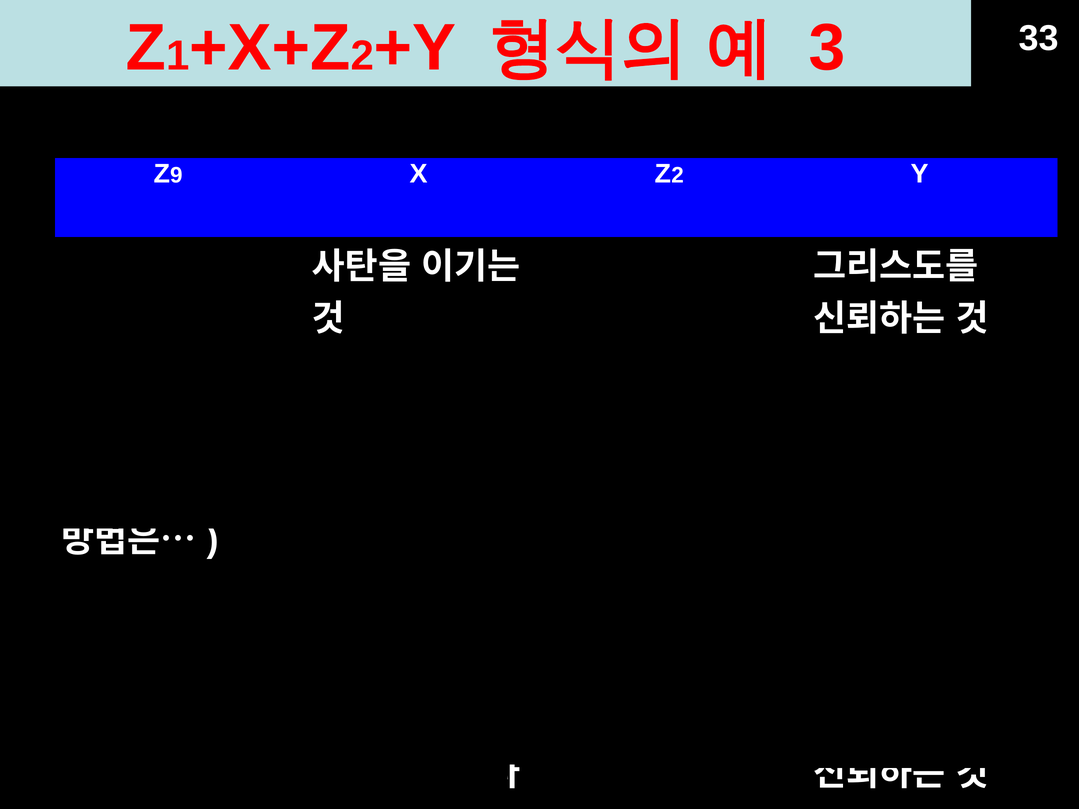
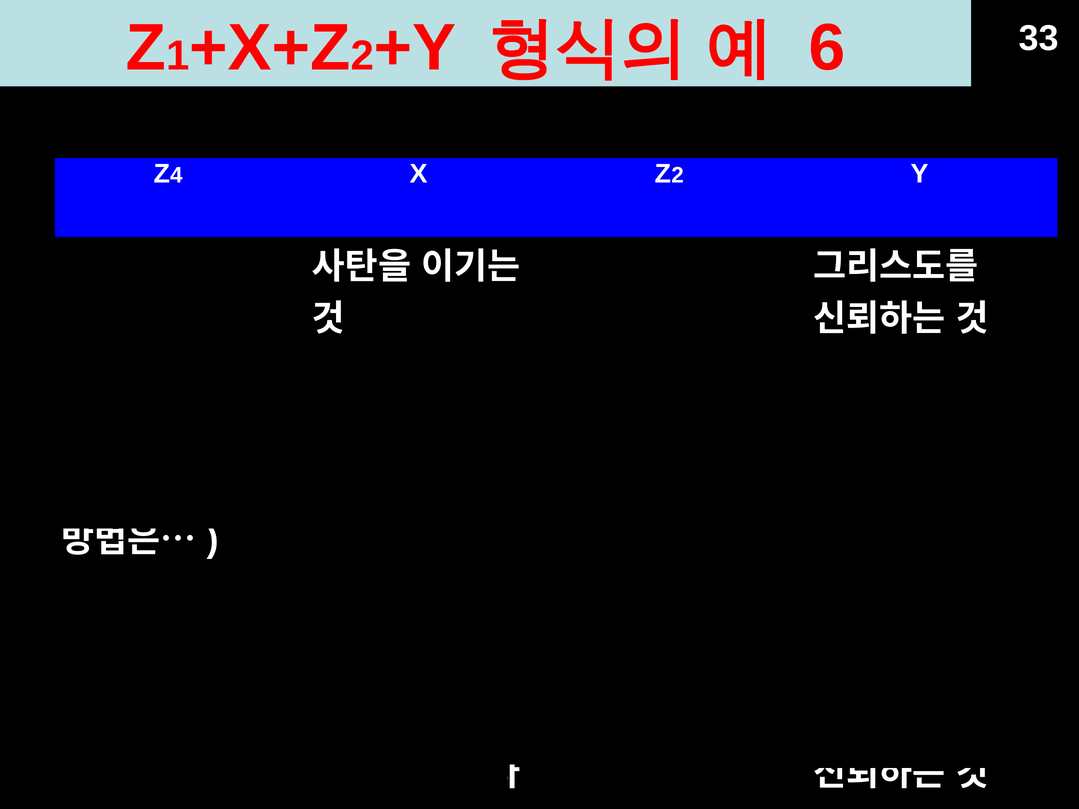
3: 3 -> 6 (827, 48)
9: 9 -> 4 (176, 175)
